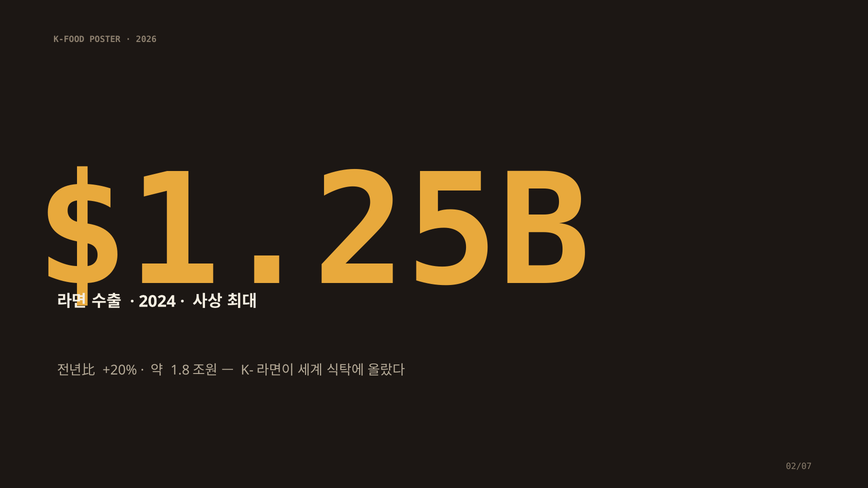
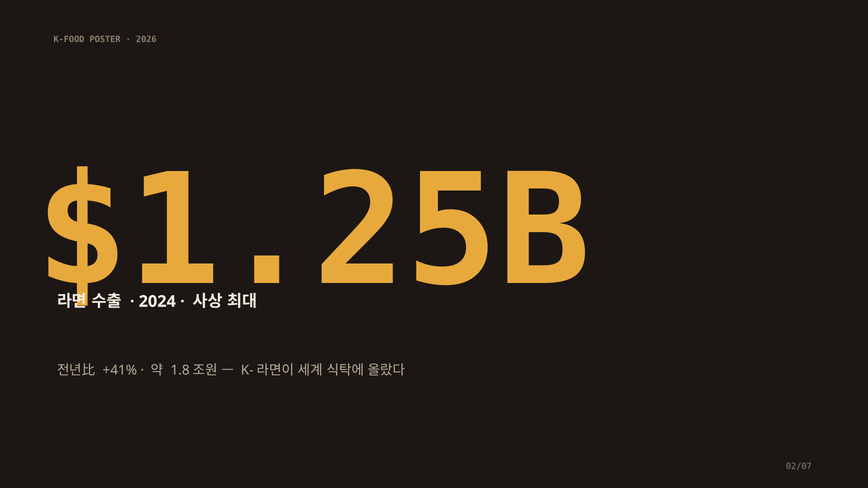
+20%: +20% -> +41% (120, 370)
